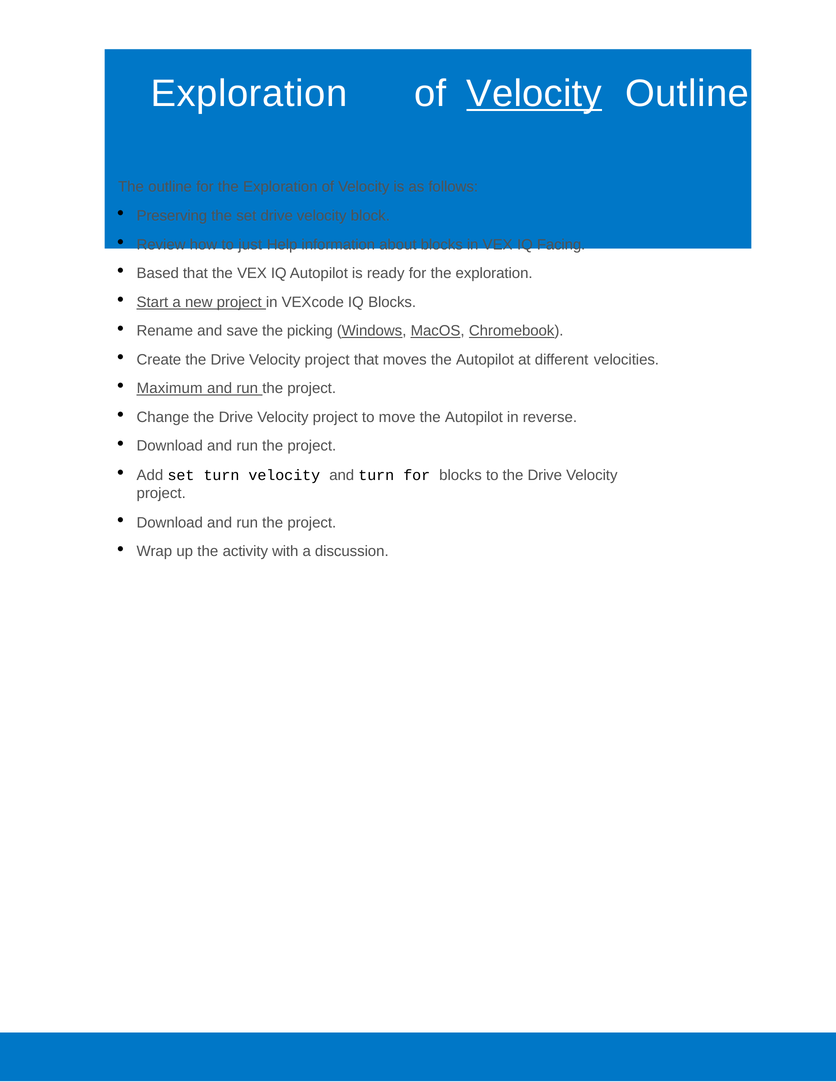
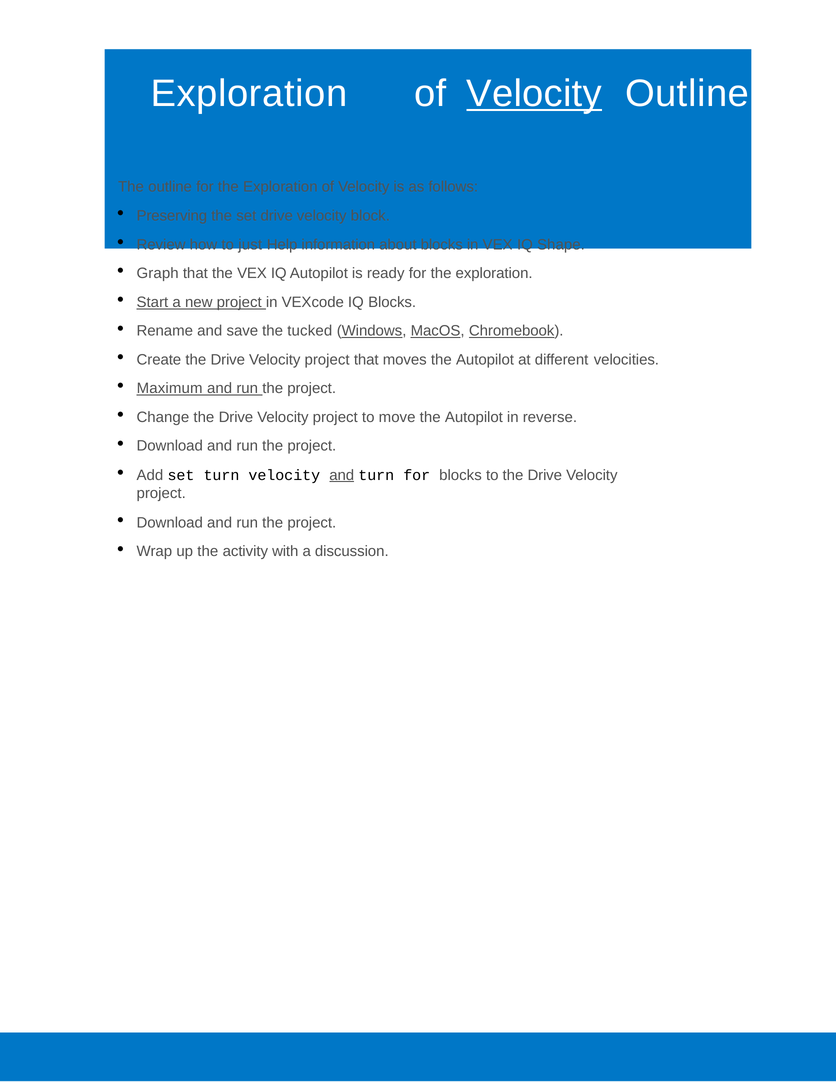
Facing: Facing -> Shape (561, 245)
Based: Based -> Graph (158, 273)
picking: picking -> tucked (310, 331)
and underline: none -> present (342, 475)
